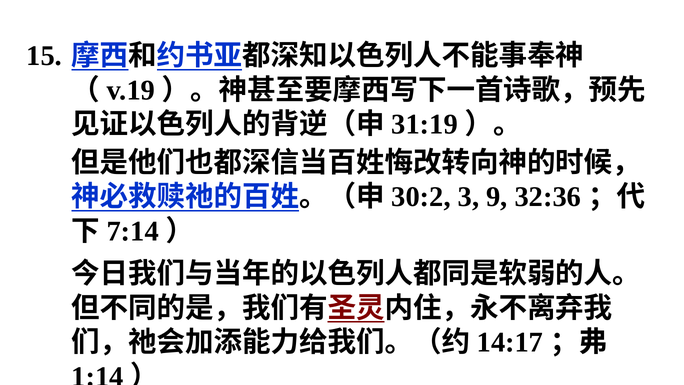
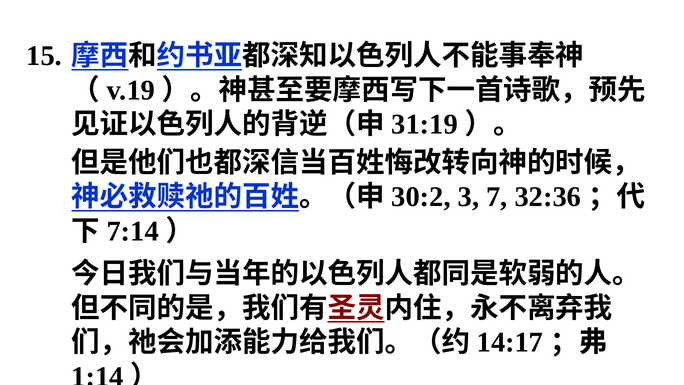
9: 9 -> 7 (497, 197)
